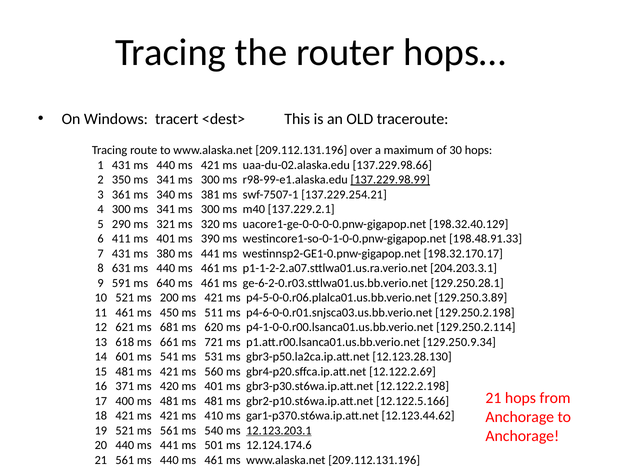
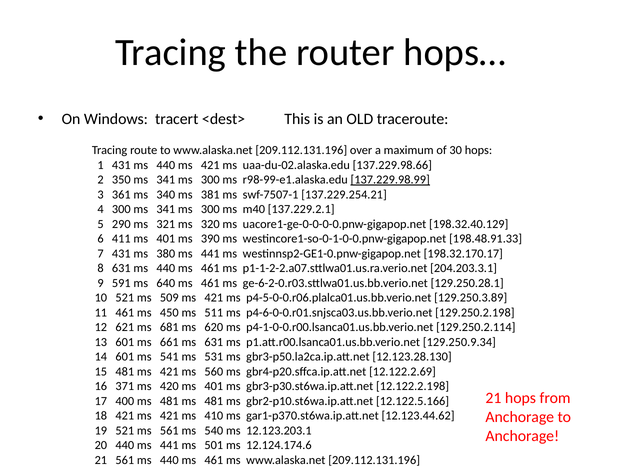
200: 200 -> 509 (169, 298)
13 618: 618 -> 601 (125, 342)
ms 721: 721 -> 631 (214, 342)
12.123.203.1 underline: present -> none (279, 431)
